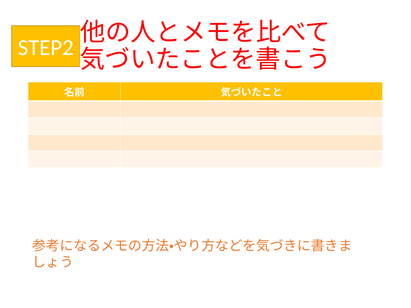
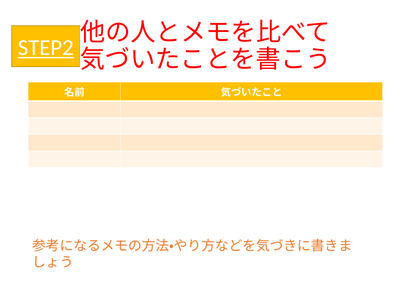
STEP2 underline: none -> present (46, 48)
